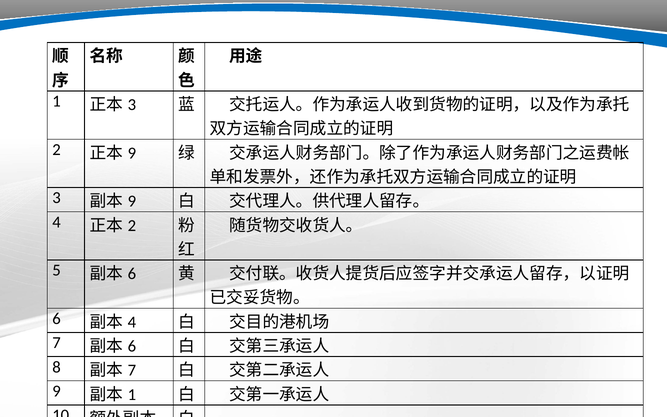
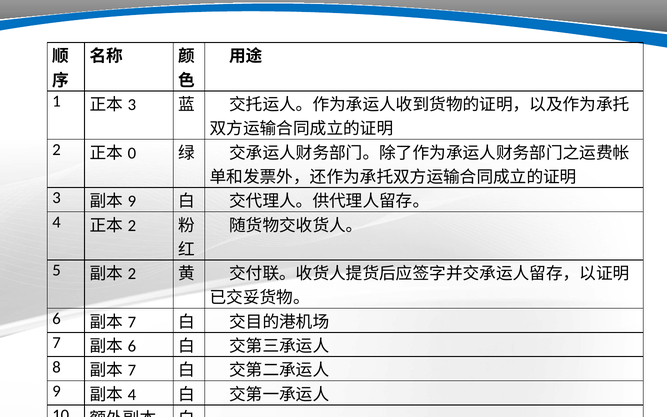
9: 9 -> 0 (132, 153)
6: 6 -> 2 (132, 274)
4: 4 -> 7 (132, 322)
1: 1 -> 4 (132, 395)
